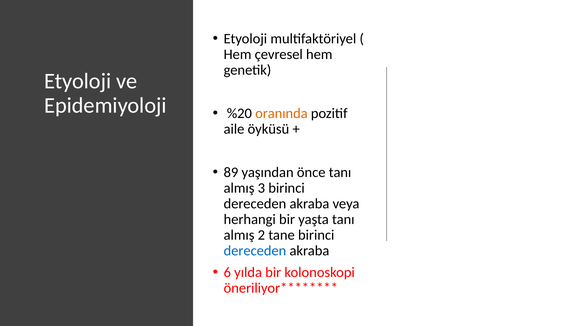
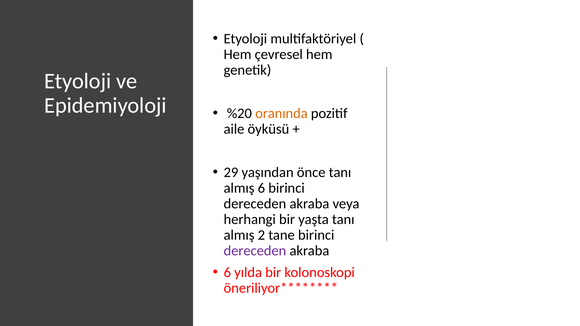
89: 89 -> 29 (231, 173)
almış 3: 3 -> 6 (261, 188)
dereceden colour: blue -> purple (255, 251)
